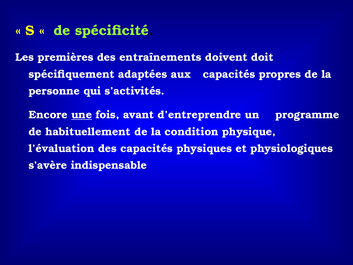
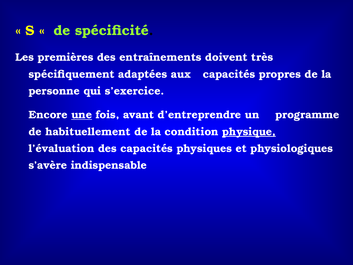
doit: doit -> très (262, 57)
s’activités: s’activités -> s’exercice (135, 91)
physique underline: none -> present (249, 132)
